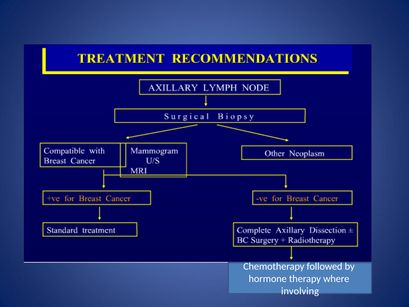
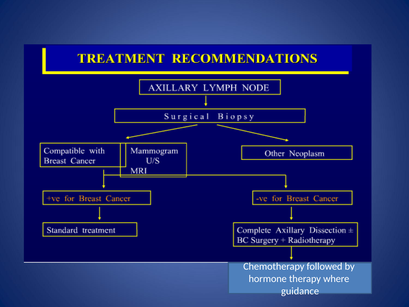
involving: involving -> guidance (300, 291)
